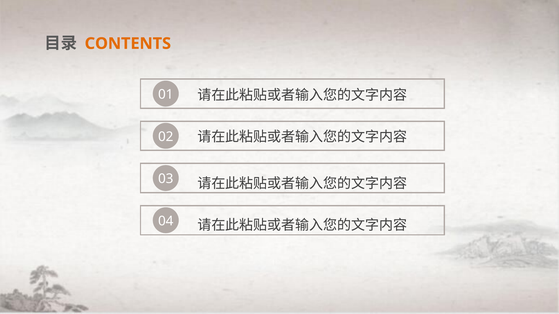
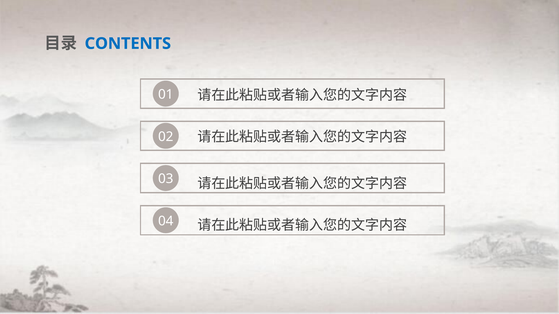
CONTENTS colour: orange -> blue (128, 44)
